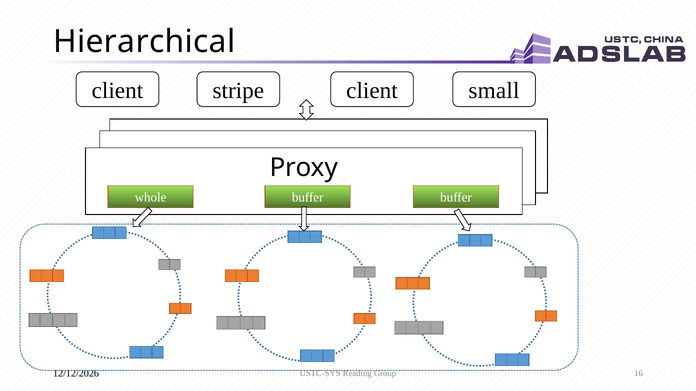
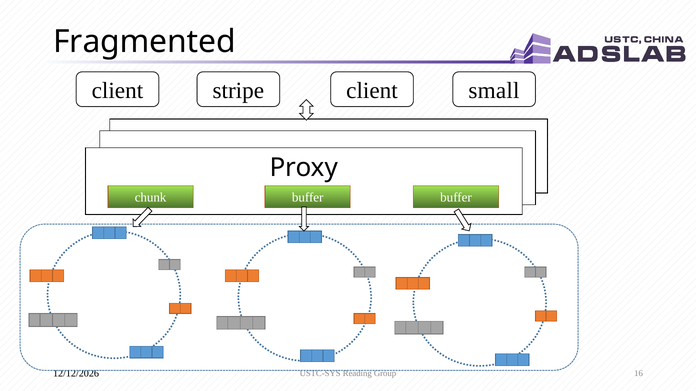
Hierarchical: Hierarchical -> Fragmented (144, 42)
whole: whole -> chunk (151, 198)
